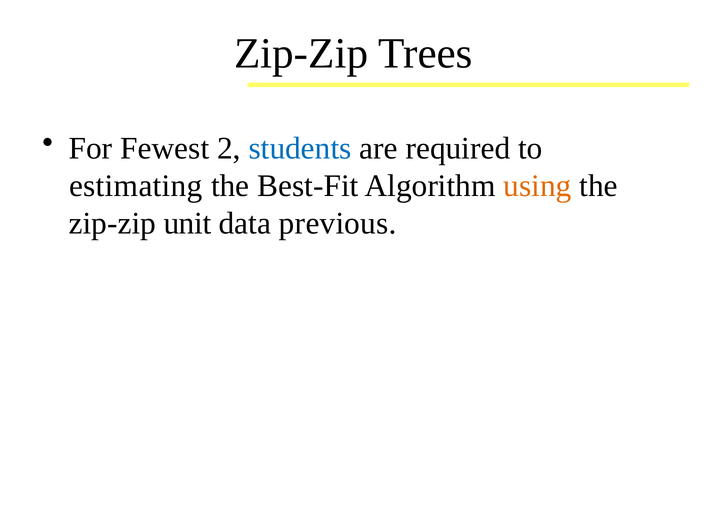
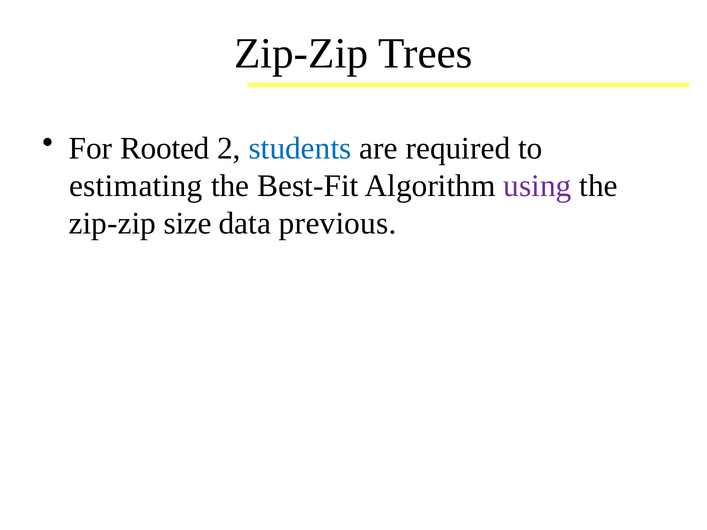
Fewest: Fewest -> Rooted (165, 148)
using colour: orange -> purple (538, 186)
unit: unit -> size (188, 224)
